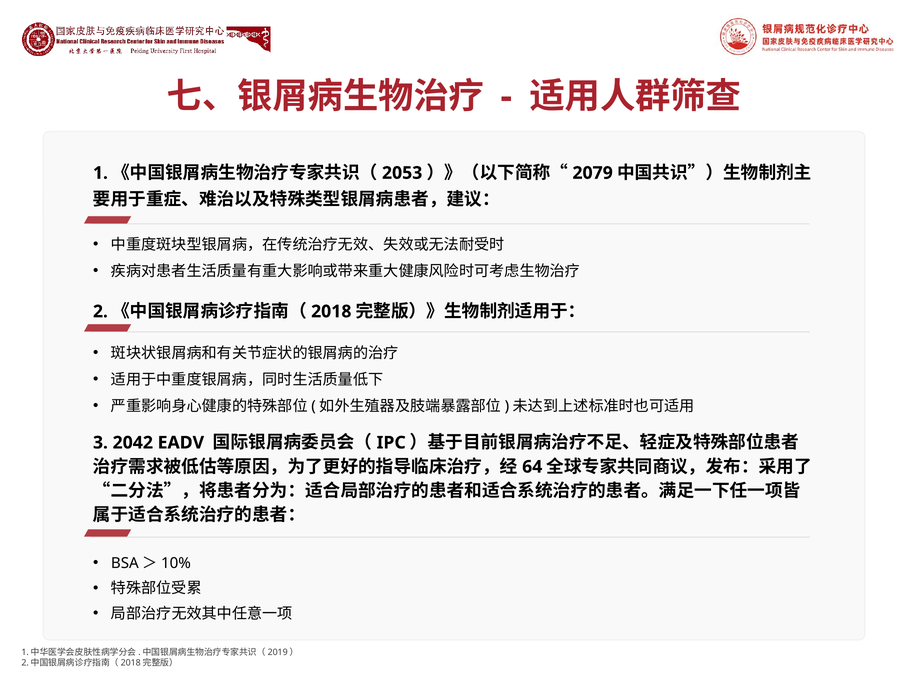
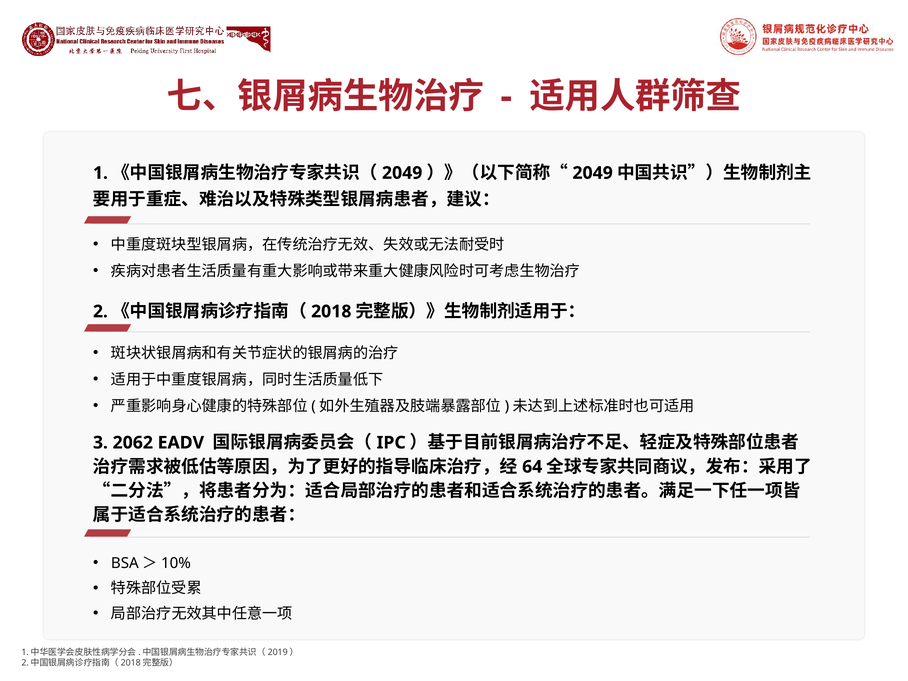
2053: 2053 -> 2049 (402, 173)
2079: 2079 -> 2049 (593, 173)
2042: 2042 -> 2062 (133, 443)
